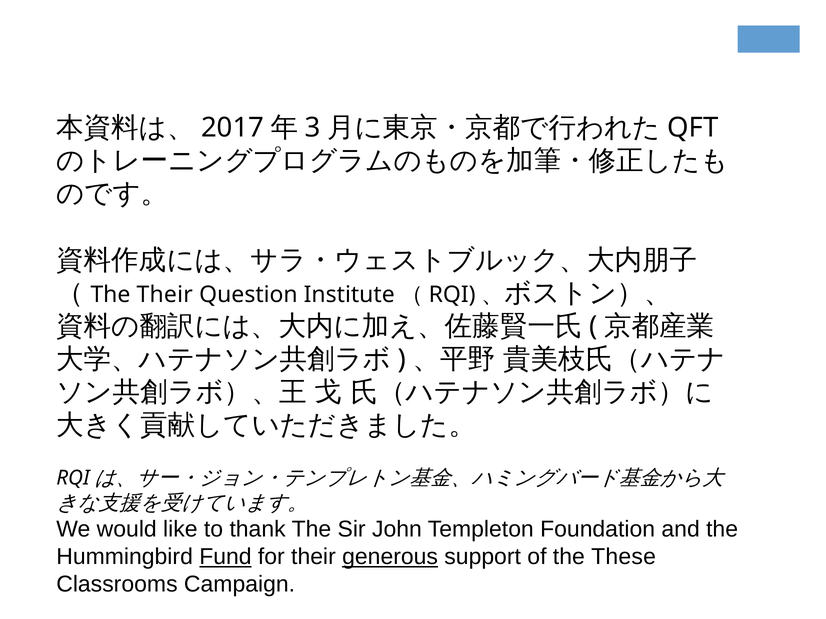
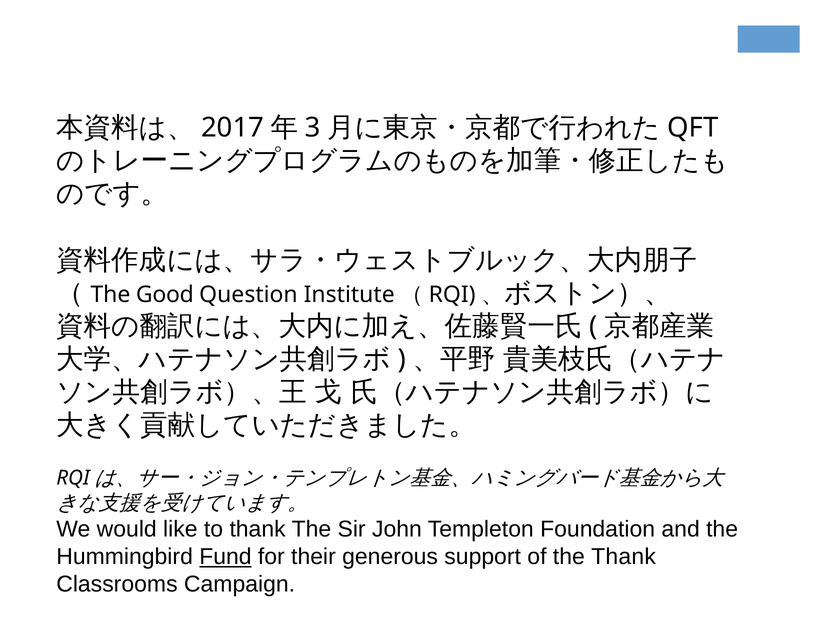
The Their: Their -> Good (165, 295)
generous underline: present -> none (390, 557)
the These: These -> Thank (624, 557)
